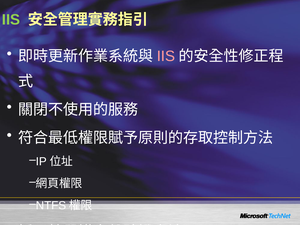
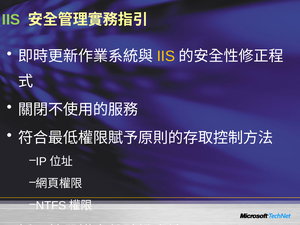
IIS colour: pink -> yellow (166, 56)
